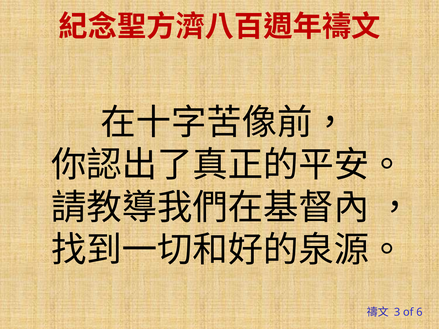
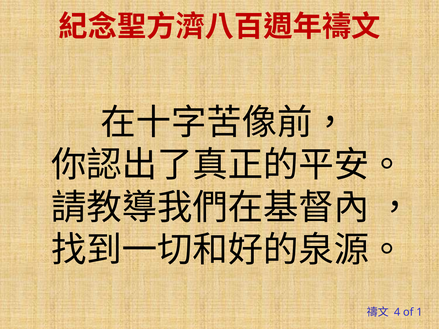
3: 3 -> 4 (397, 312)
6: 6 -> 1 (419, 312)
